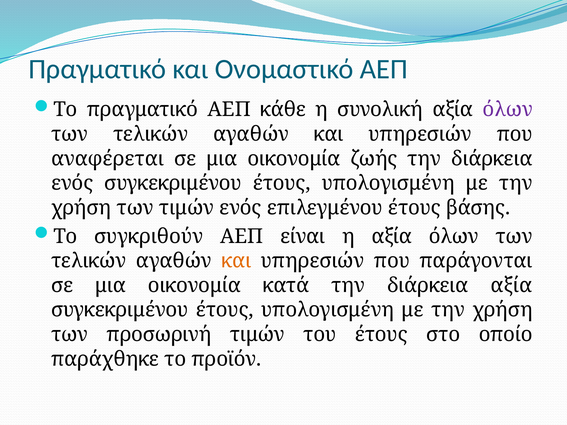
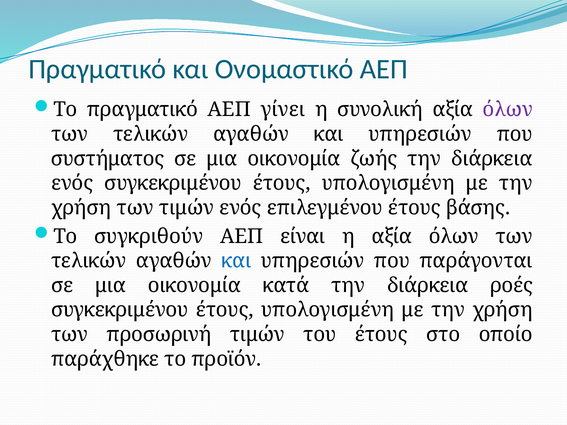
κάθε: κάθε -> γίνει (283, 110)
αναφέρεται: αναφέρεται -> συστήματος (108, 159)
και colour: orange -> blue (236, 261)
διάρκεια αξία: αξία -> ροές (512, 286)
